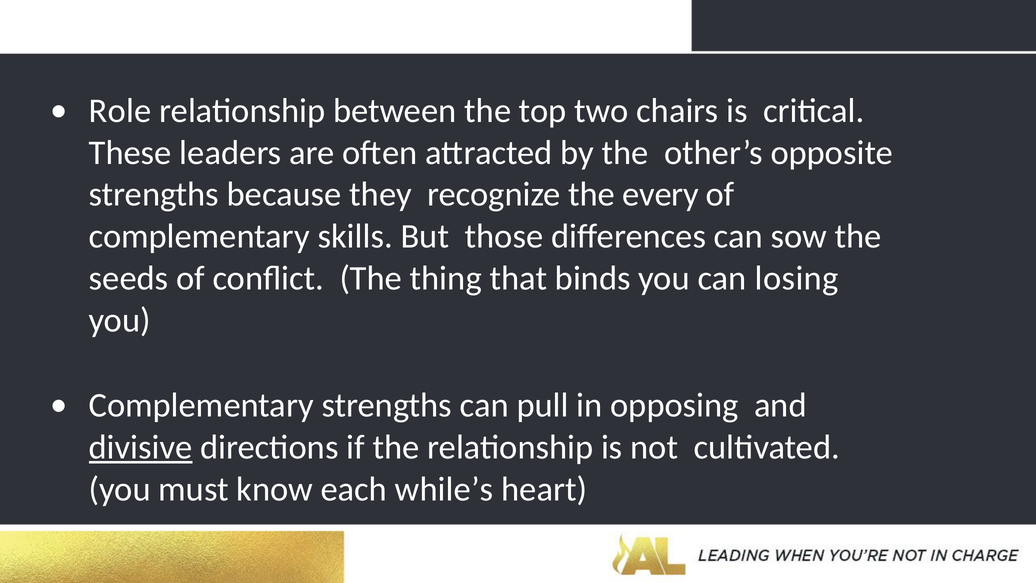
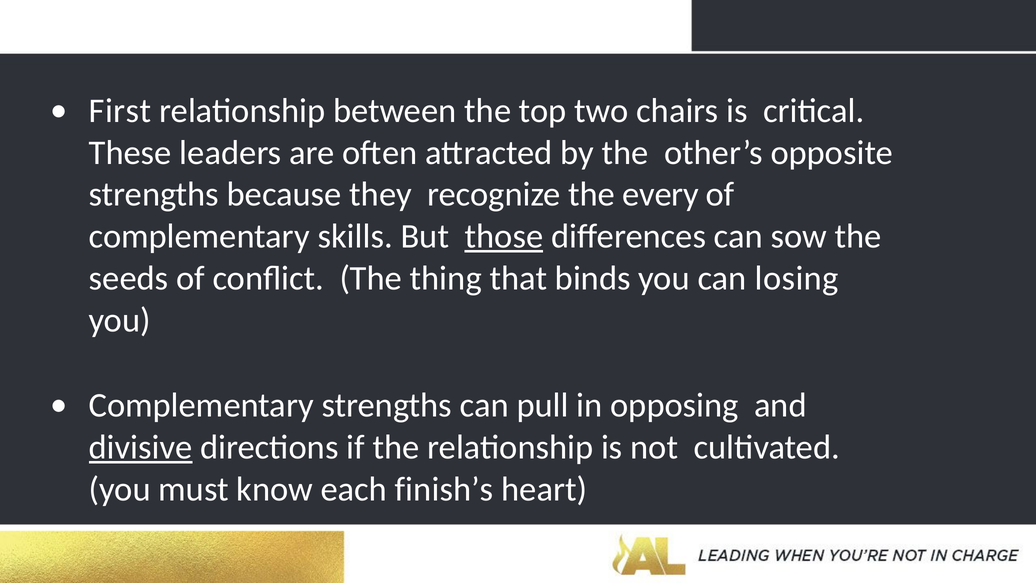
Role: Role -> First (120, 111)
those underline: none -> present (504, 236)
while’s: while’s -> finish’s (444, 489)
